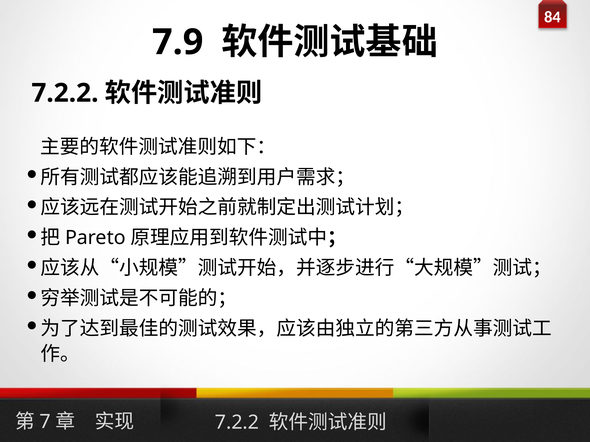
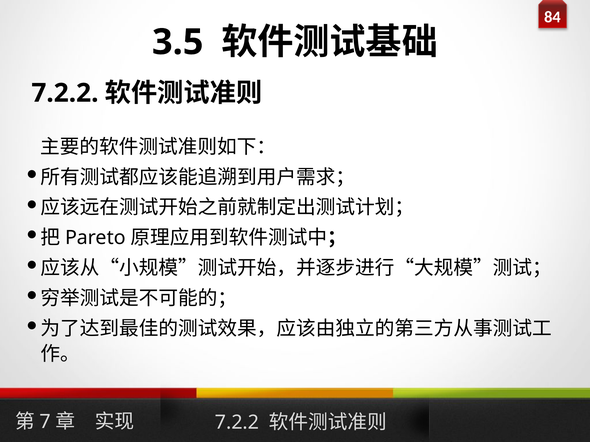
7.9: 7.9 -> 3.5 (178, 42)
